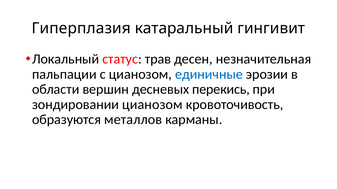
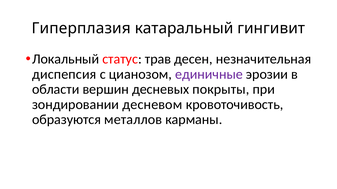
пальпации: пальпации -> диспепсия (64, 74)
единичные colour: blue -> purple (209, 74)
перекись: перекись -> покрыты (221, 90)
зондировании цианозом: цианозом -> десневом (152, 105)
